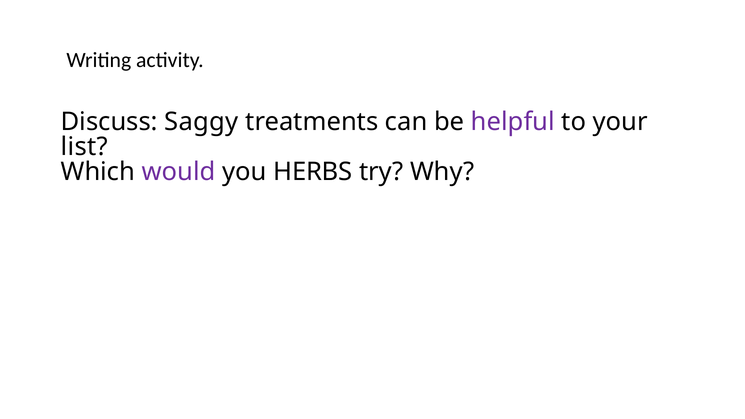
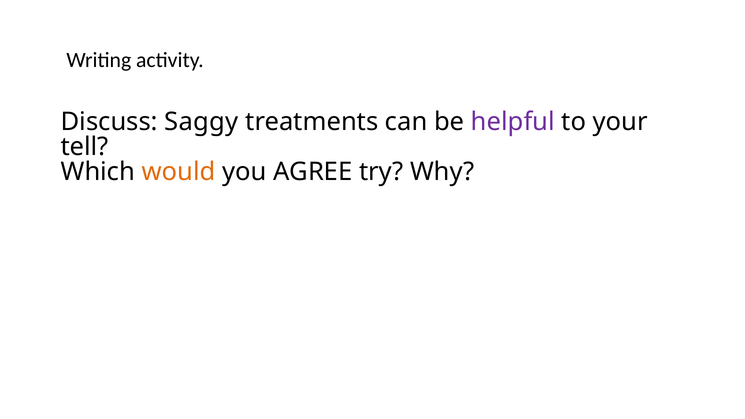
list: list -> tell (85, 147)
would colour: purple -> orange (179, 172)
HERBS: HERBS -> AGREE (313, 172)
